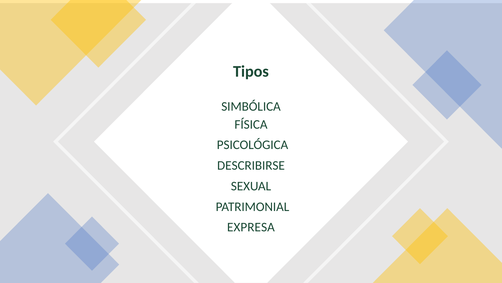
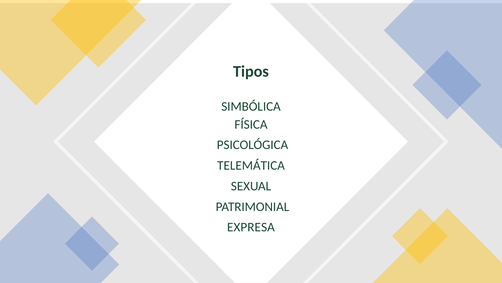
DESCRIBIRSE: DESCRIBIRSE -> TELEMÁTICA (251, 165)
